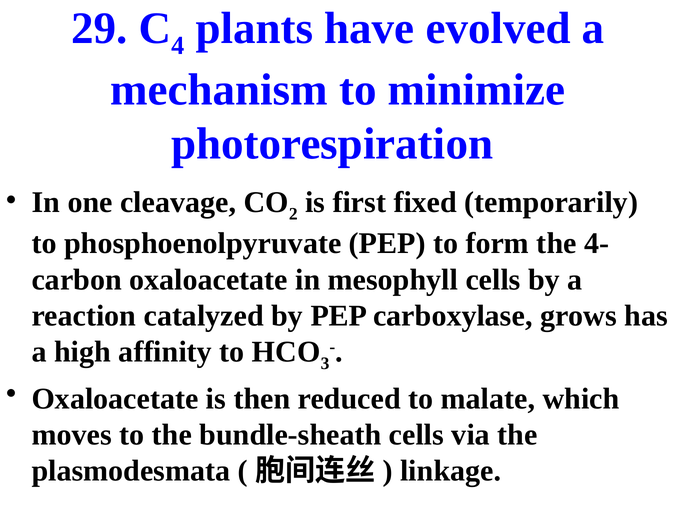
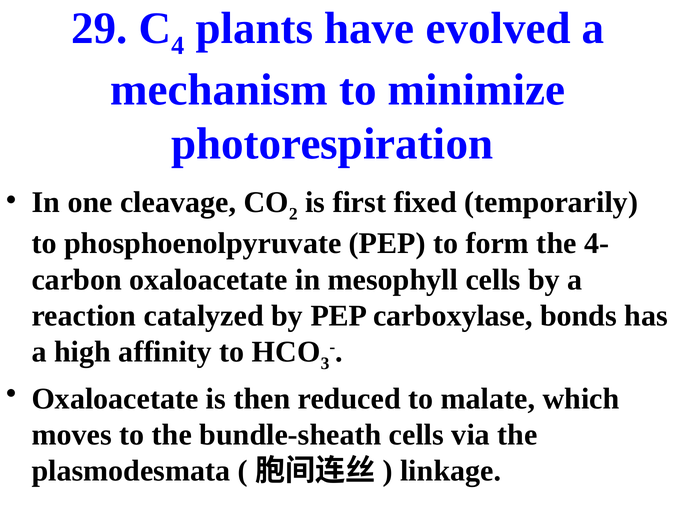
grows: grows -> bonds (578, 316)
